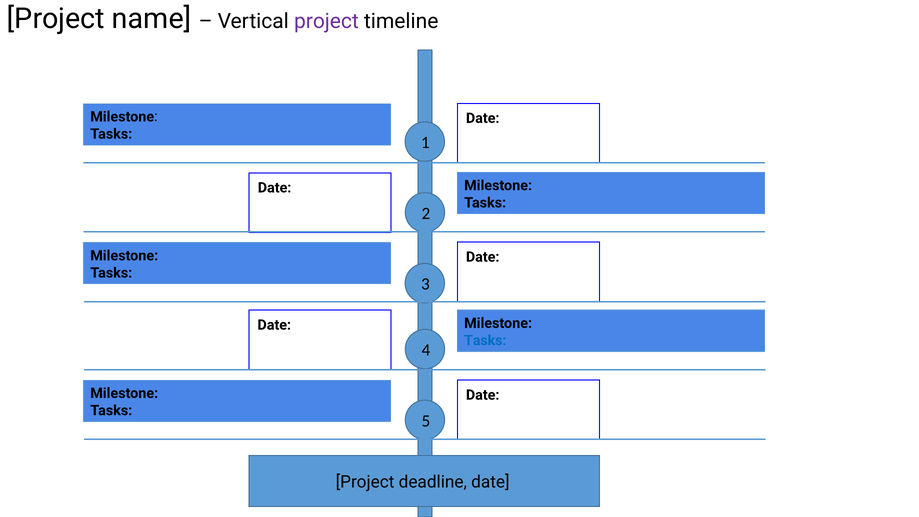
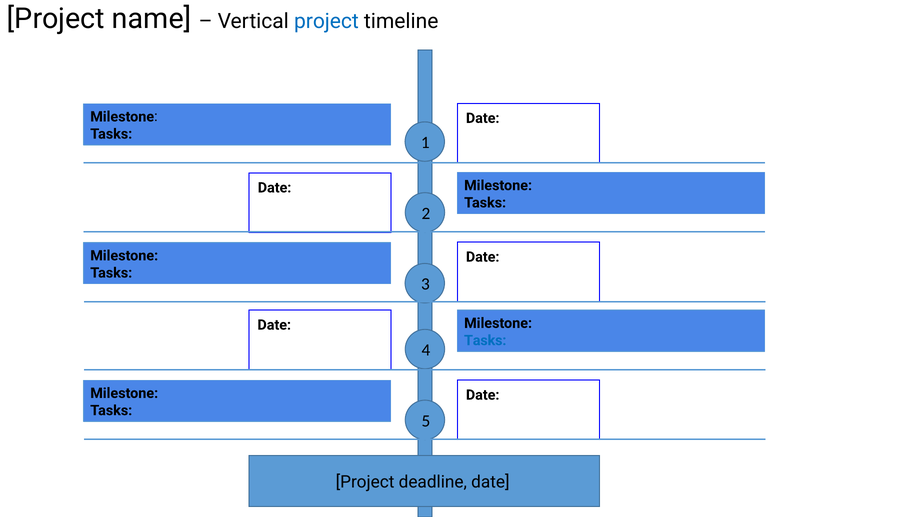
project colour: purple -> blue (326, 21)
